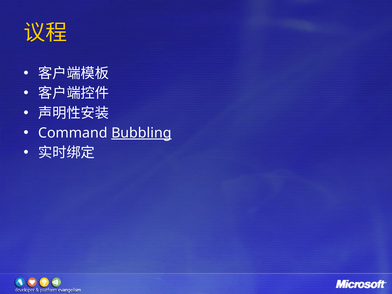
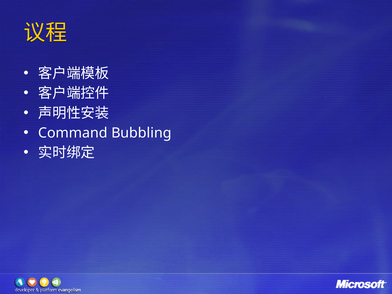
Bubbling underline: present -> none (141, 133)
